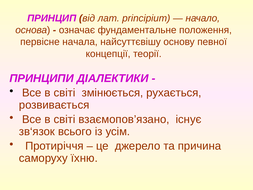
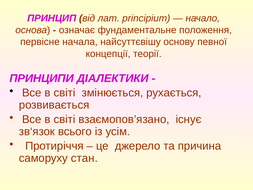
їхню: їхню -> стан (84, 158)
